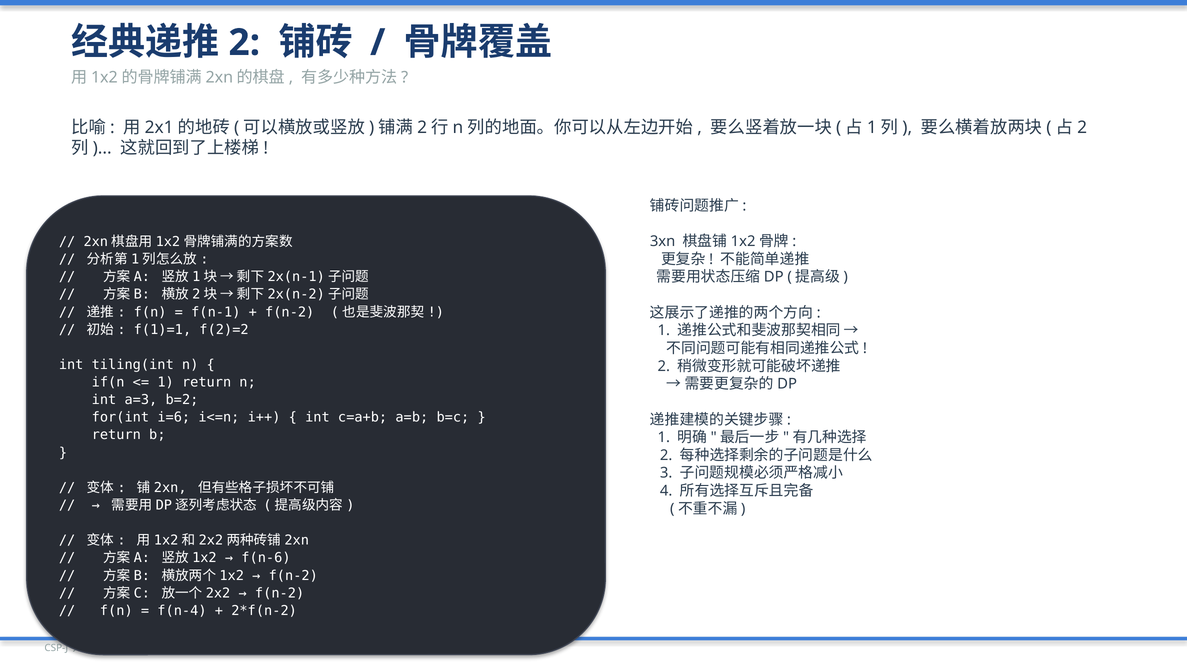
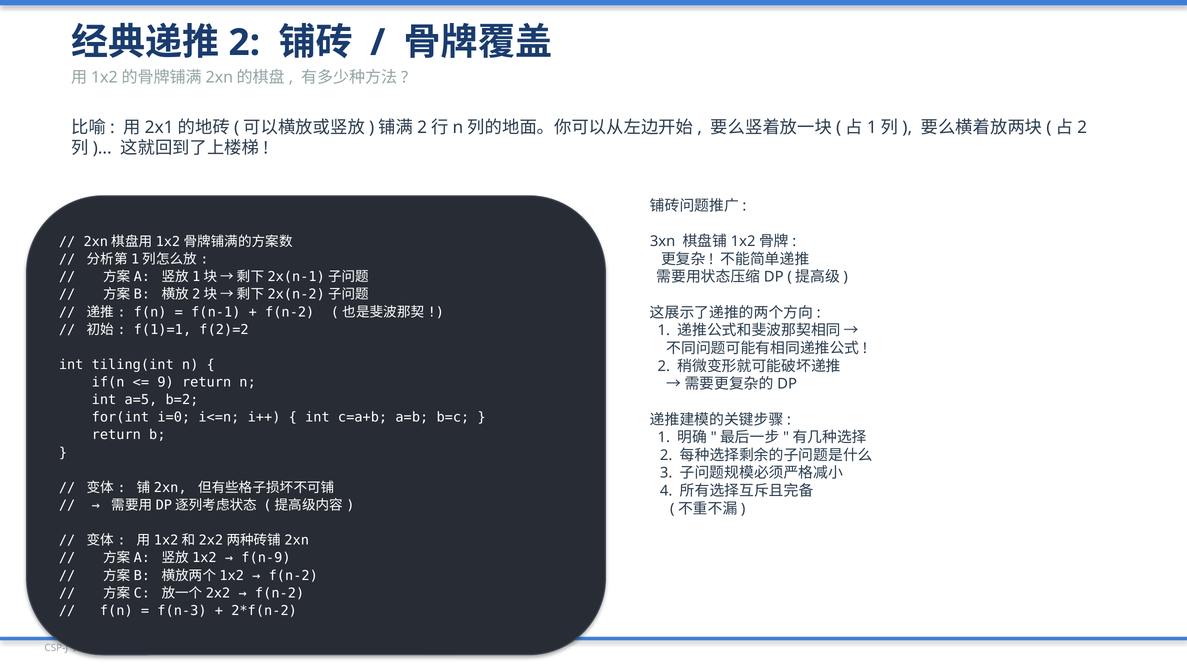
1: 1 -> 9 (166, 382)
a=3: a=3 -> a=5 (141, 400)
i=6: i=6 -> i=0 (174, 417)
f(n-6: f(n-6 -> f(n-9 (266, 558)
f(n-4: f(n-4 -> f(n-3 (182, 610)
